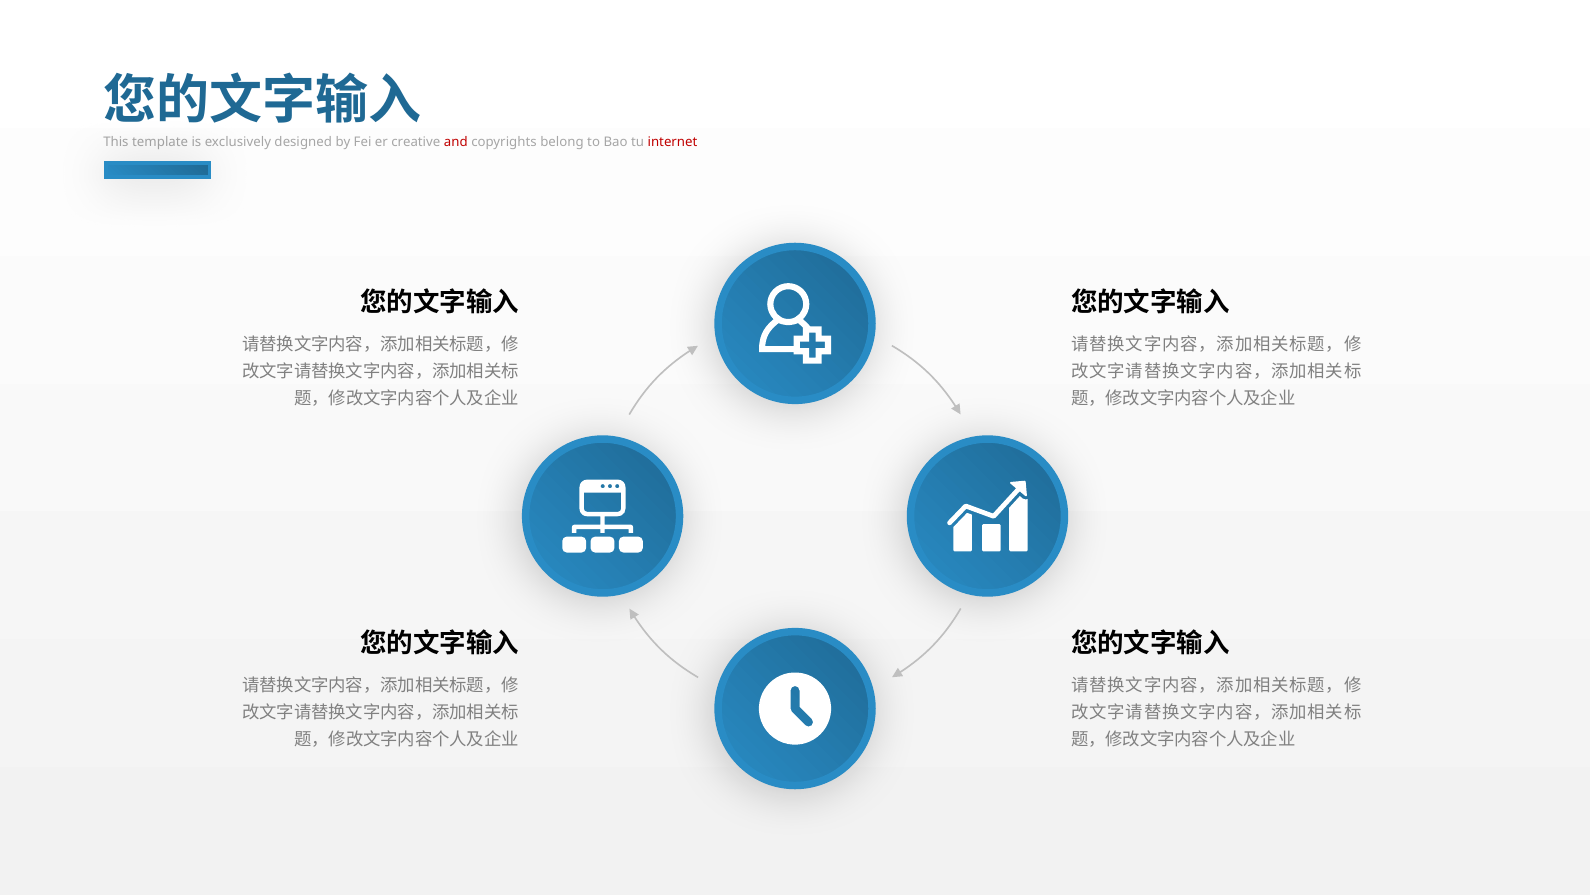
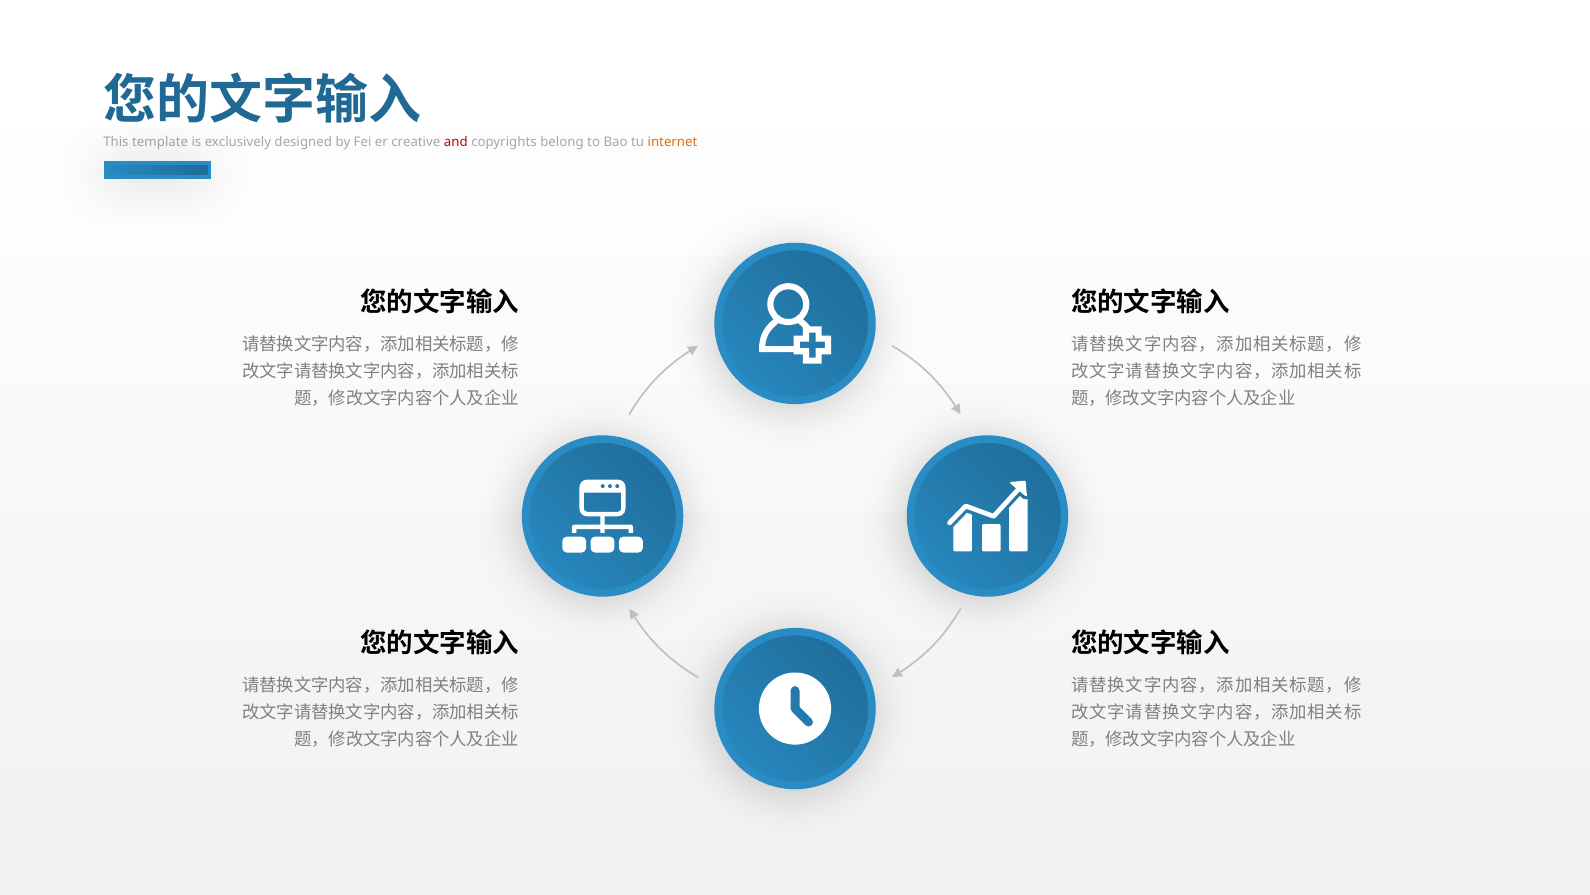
internet colour: red -> orange (673, 142)
